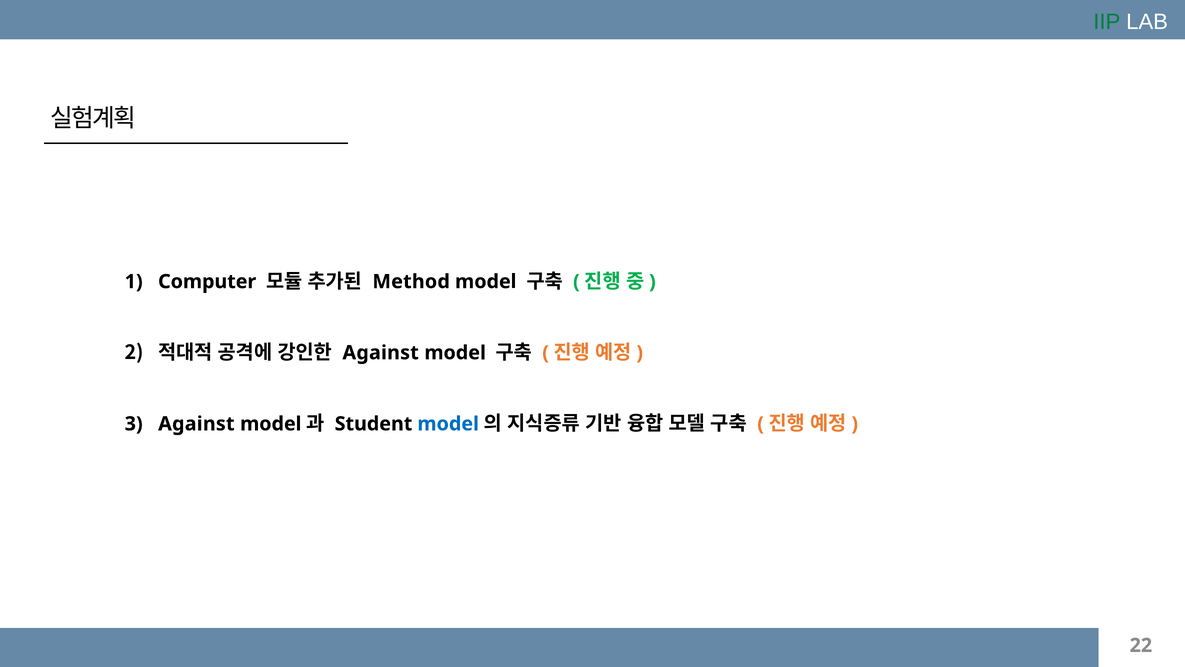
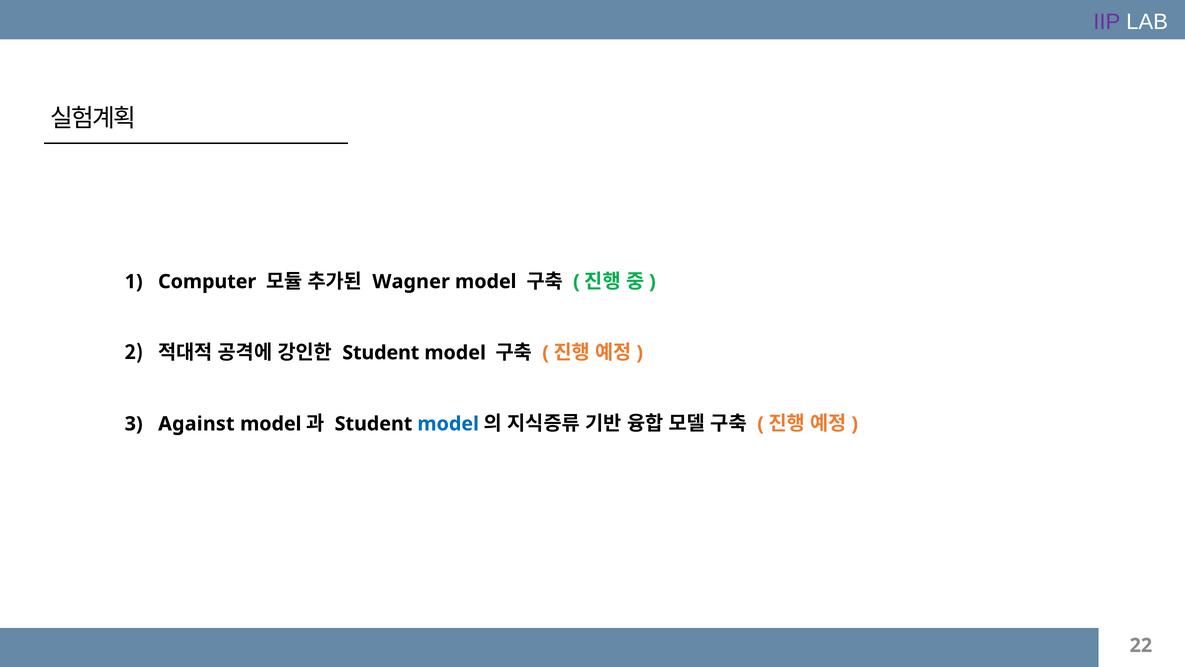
IIP colour: green -> purple (1107, 22)
Method: Method -> Wagner (411, 281)
Against: Against -> Student (381, 353)
